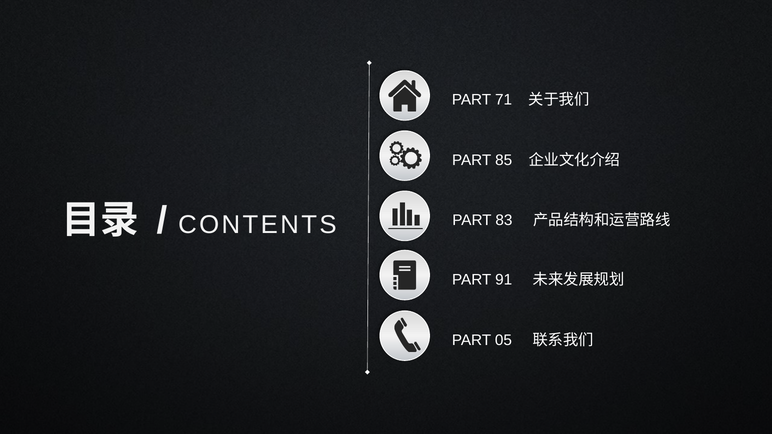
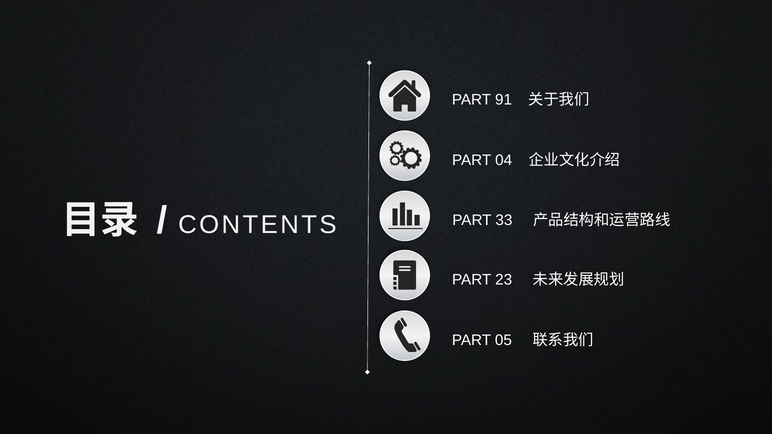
71: 71 -> 91 (504, 100)
85: 85 -> 04 (504, 160)
83: 83 -> 33 (504, 220)
91: 91 -> 23 (504, 280)
